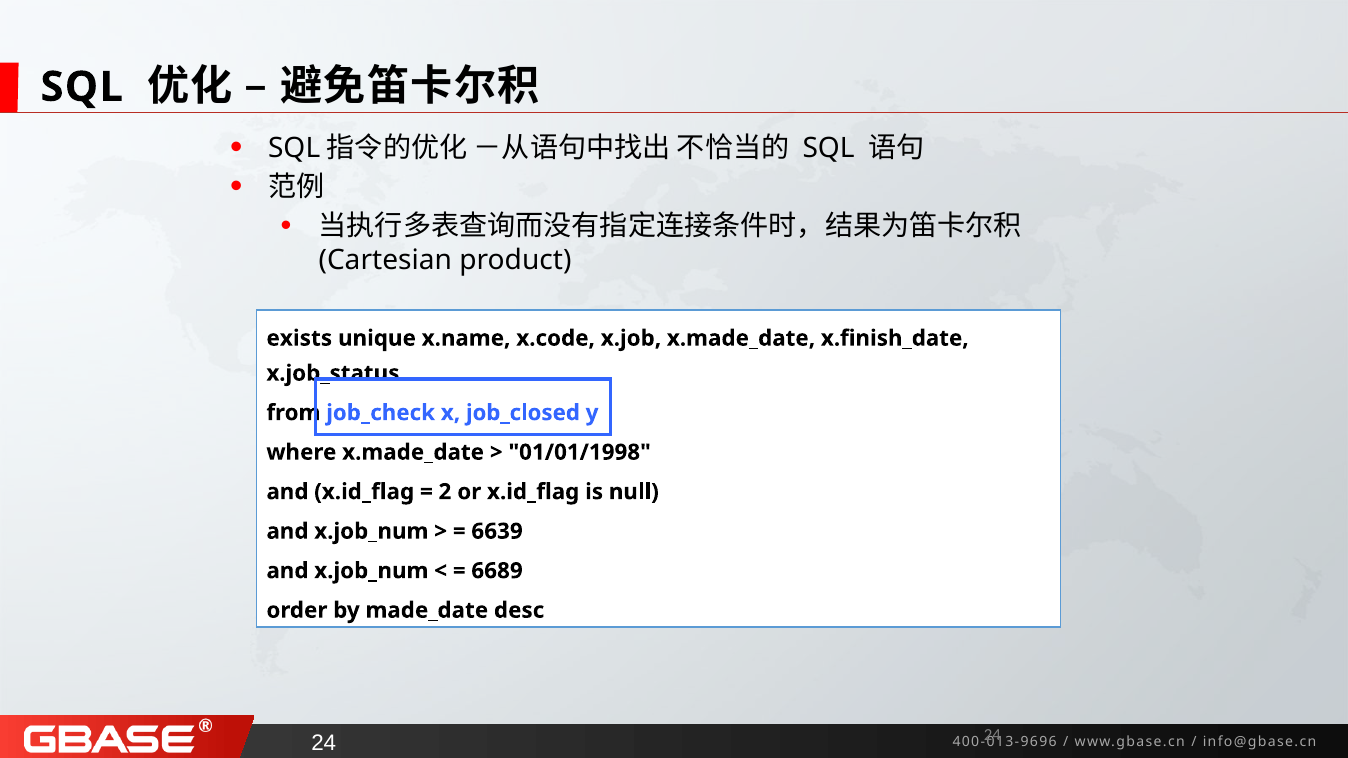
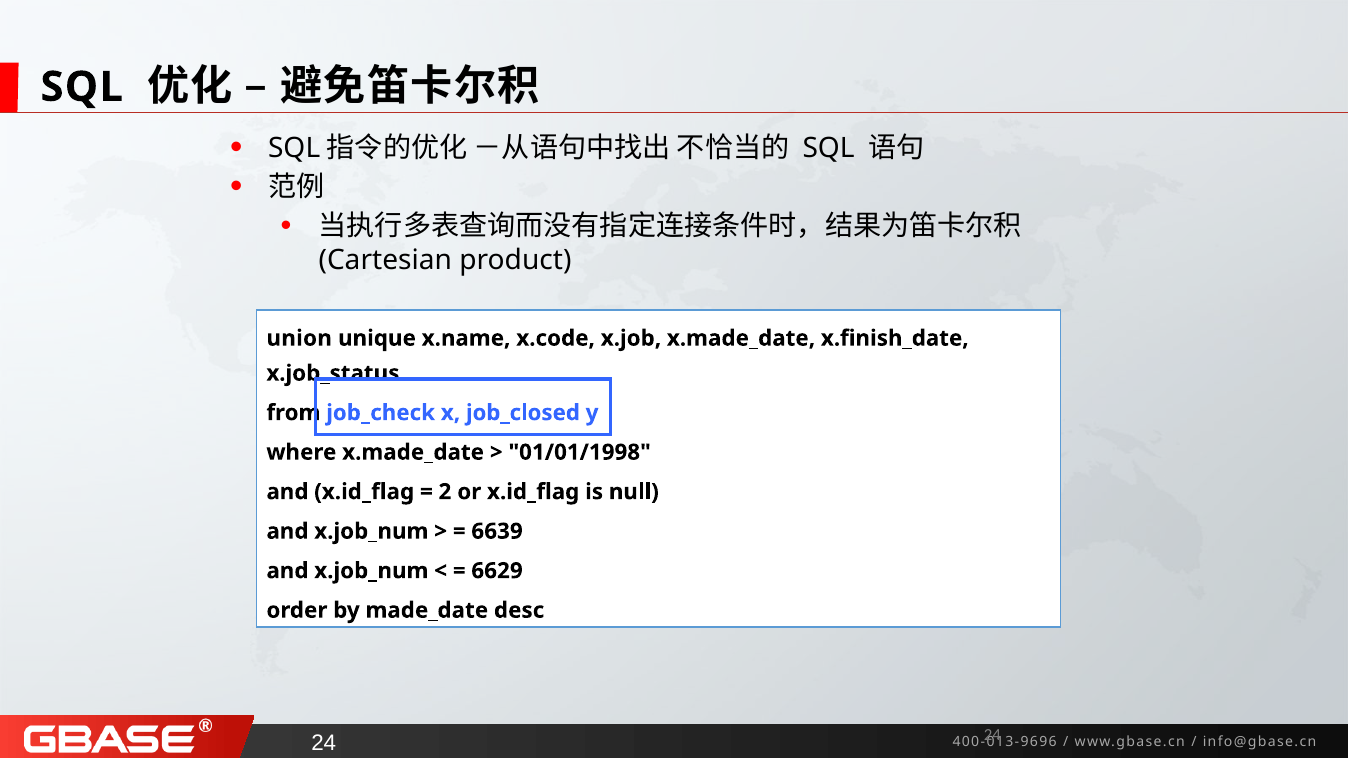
exists: exists -> union (299, 338)
6689: 6689 -> 6629 (497, 571)
